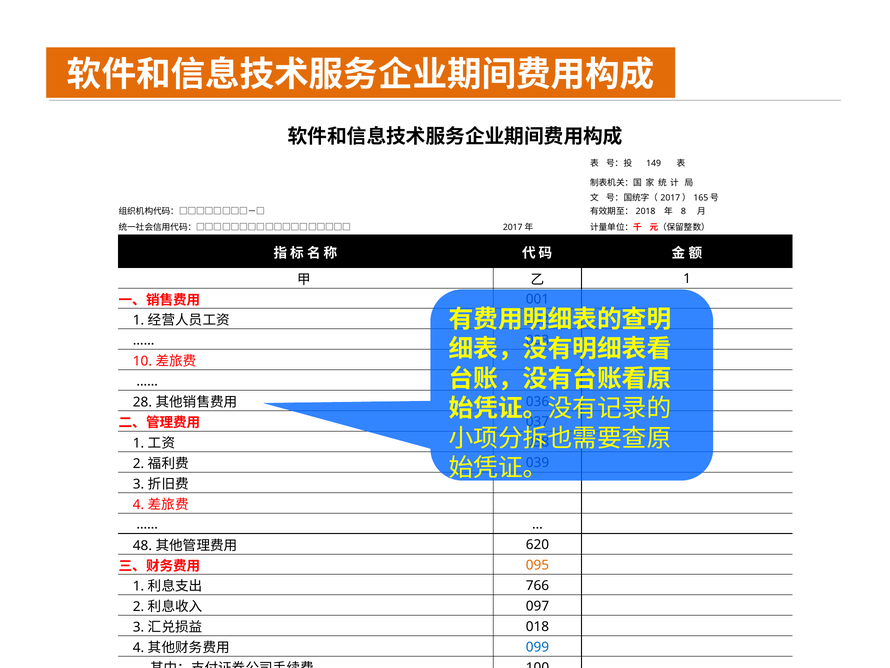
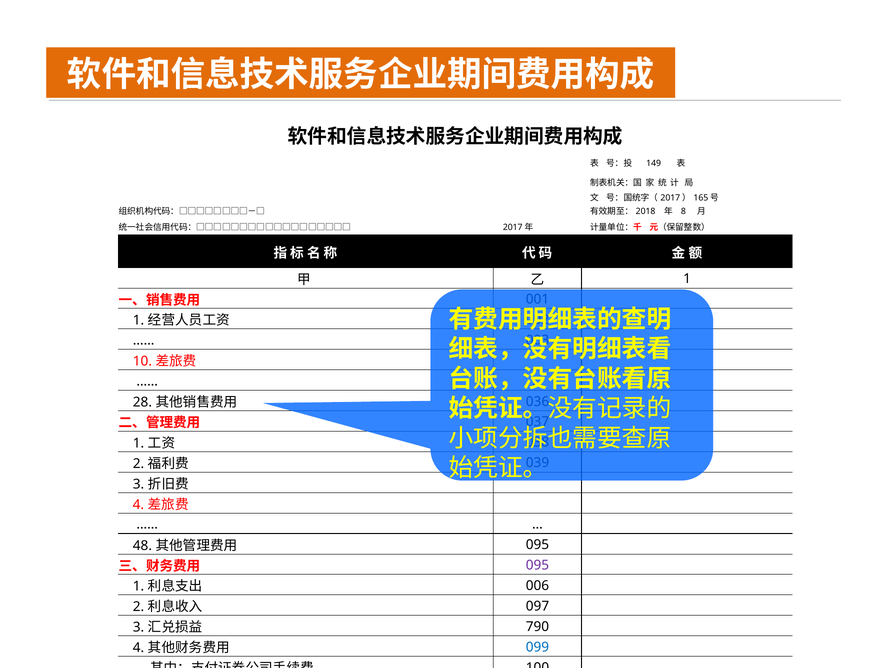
620: 620 -> 095 (537, 544)
095 colour: orange -> purple (537, 565)
766: 766 -> 006 (537, 585)
018: 018 -> 790 (537, 626)
